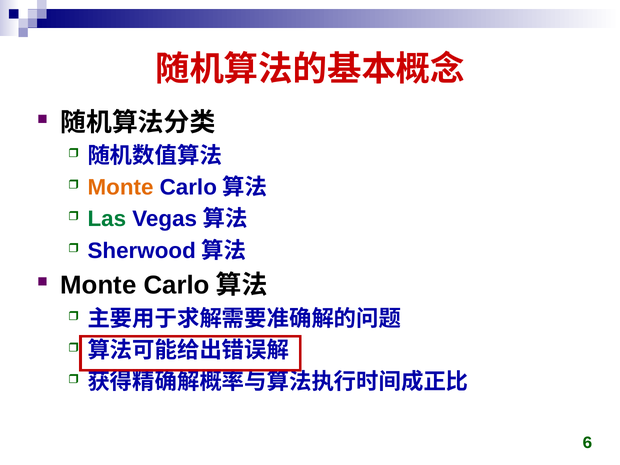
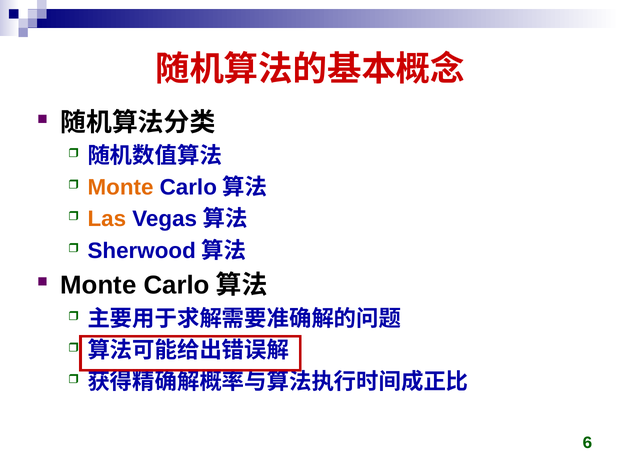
Las colour: green -> orange (107, 219)
